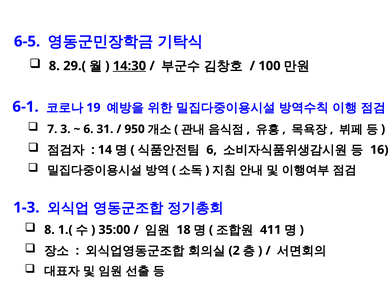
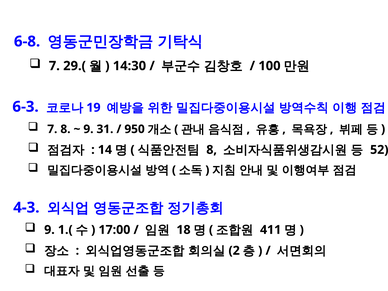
6-5: 6-5 -> 6-8 (27, 41)
8: 8 -> 7 (54, 66)
14:30 underline: present -> none (129, 66)
6-1: 6-1 -> 6-3 (26, 107)
7 3: 3 -> 8 (65, 129)
6: 6 -> 9 (88, 129)
6: 6 -> 8 (212, 150)
16: 16 -> 52 (379, 150)
1-3: 1-3 -> 4-3 (26, 208)
8: 8 -> 9 (49, 230)
35:00: 35:00 -> 17:00 (114, 230)
